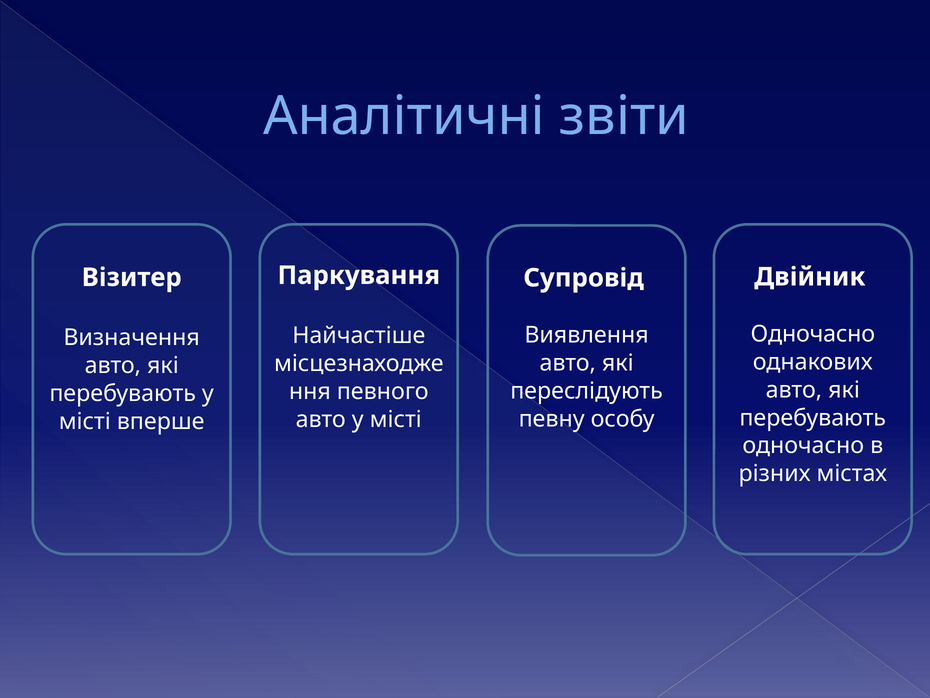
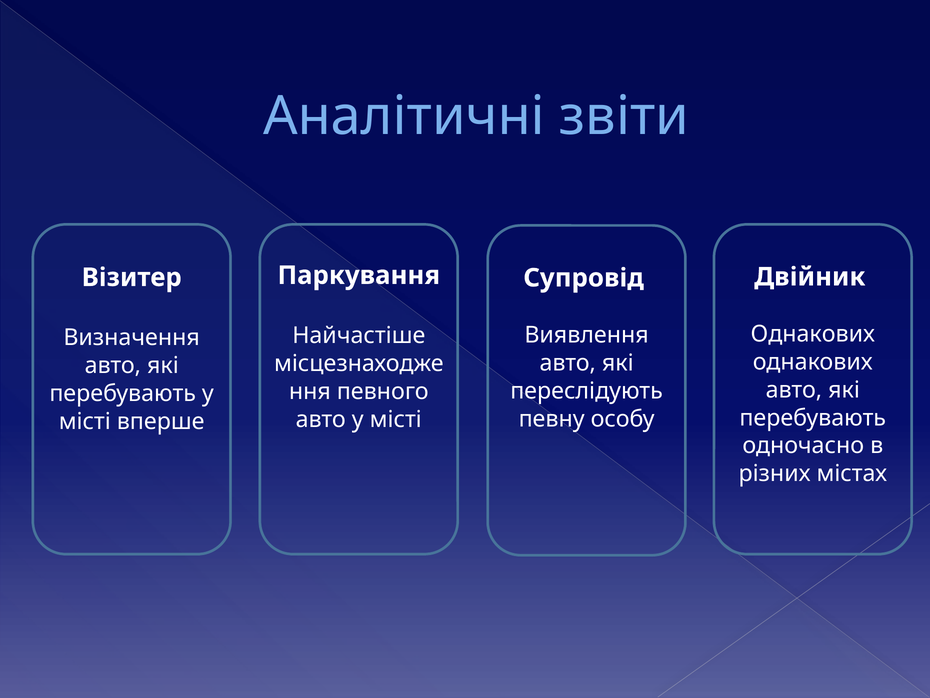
Одночасно: Одночасно -> Однакових (813, 334)
